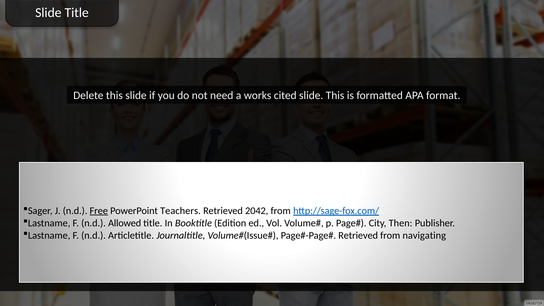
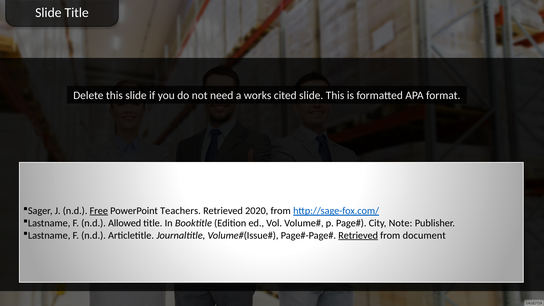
2042: 2042 -> 2020 (257, 211)
Then: Then -> Note (401, 223)
Retrieved underline: none -> present (358, 235)
navigating: navigating -> document (424, 235)
